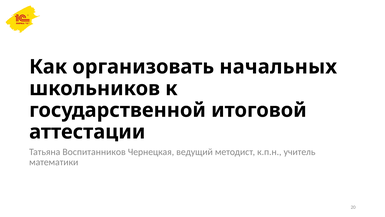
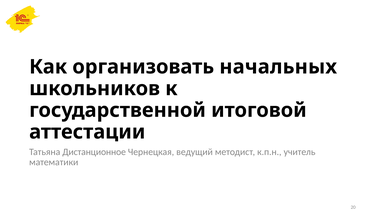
Воспитанников: Воспитанников -> Дистанционное (94, 152)
